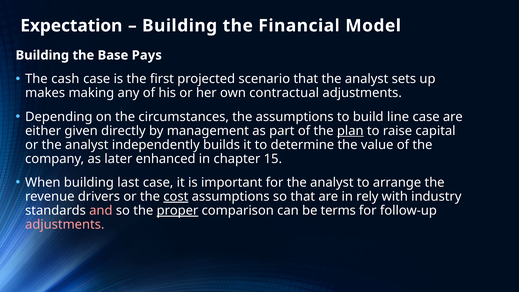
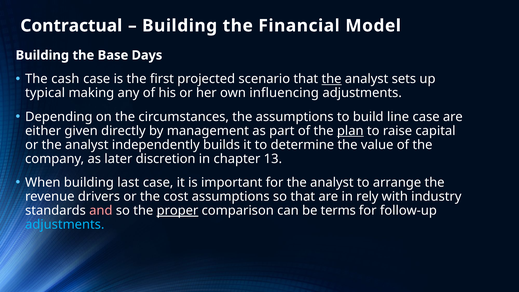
Expectation: Expectation -> Contractual (71, 26)
Pays: Pays -> Days (147, 55)
the underline: none -> present (332, 79)
makes: makes -> typical (45, 93)
contractual: contractual -> influencing (284, 93)
enhanced: enhanced -> discretion (166, 159)
15: 15 -> 13 (273, 159)
cost underline: present -> none (176, 196)
adjustments colour: pink -> light blue (65, 224)
